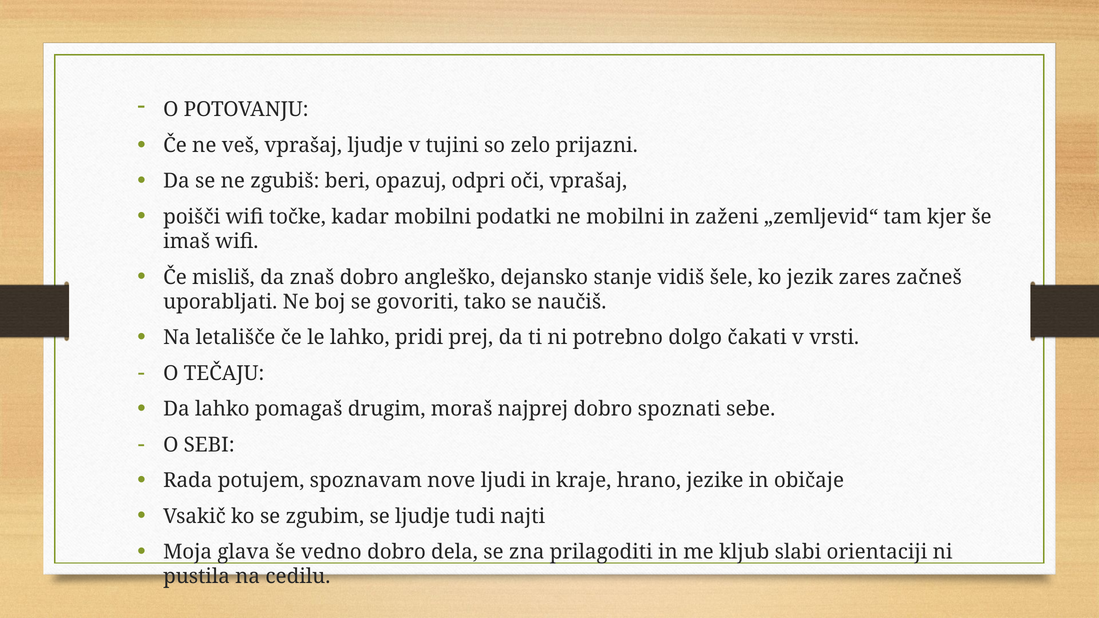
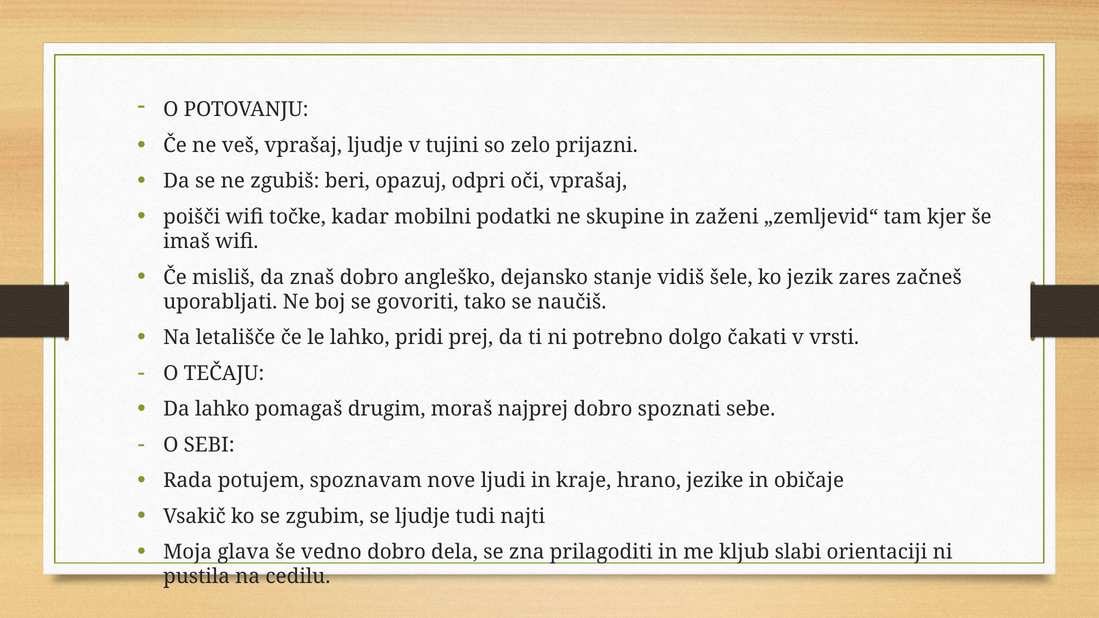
ne mobilni: mobilni -> skupine (625, 217)
